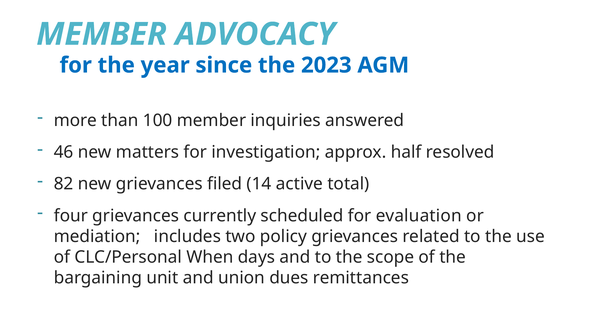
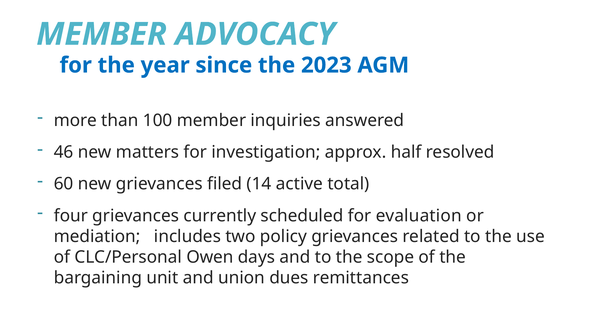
82: 82 -> 60 (64, 184)
When: When -> Owen (210, 257)
